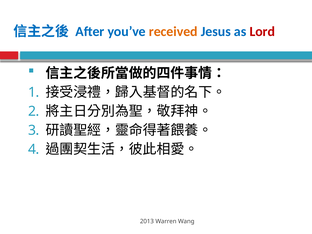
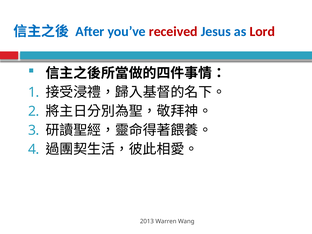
received colour: orange -> red (173, 32)
